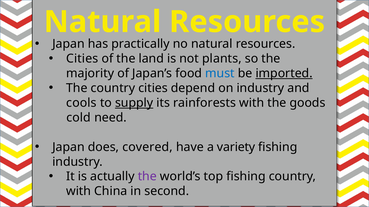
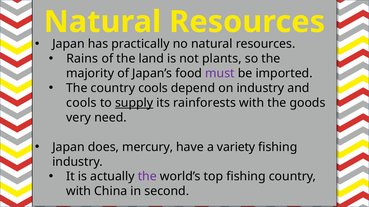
Cities: Cities -> Rains (82, 59)
must colour: blue -> purple (220, 74)
imported underline: present -> none (284, 74)
country cities: cities -> cools (153, 88)
cold: cold -> very (79, 118)
covered: covered -> mercury (148, 147)
